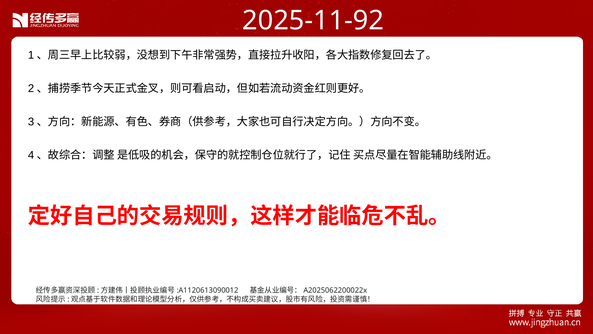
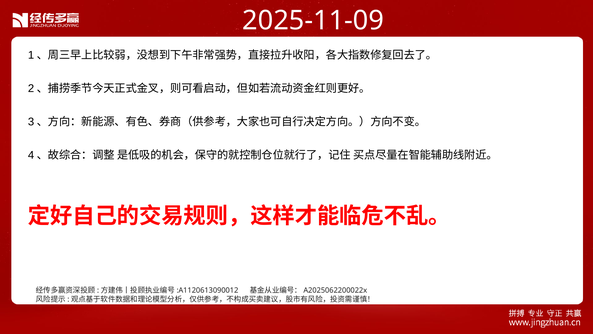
2025-11-92: 2025-11-92 -> 2025-11-09 (313, 20)
